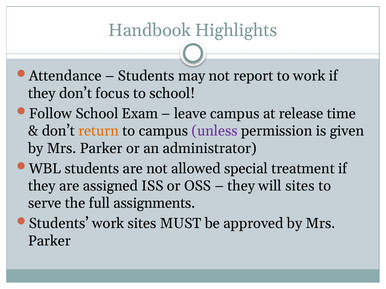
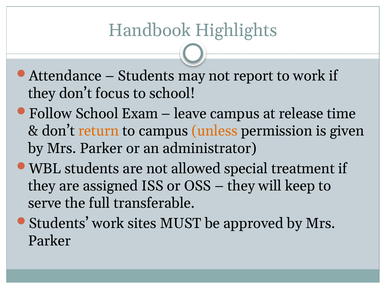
unless colour: purple -> orange (215, 131)
will sites: sites -> keep (300, 186)
assignments: assignments -> transferable (154, 204)
